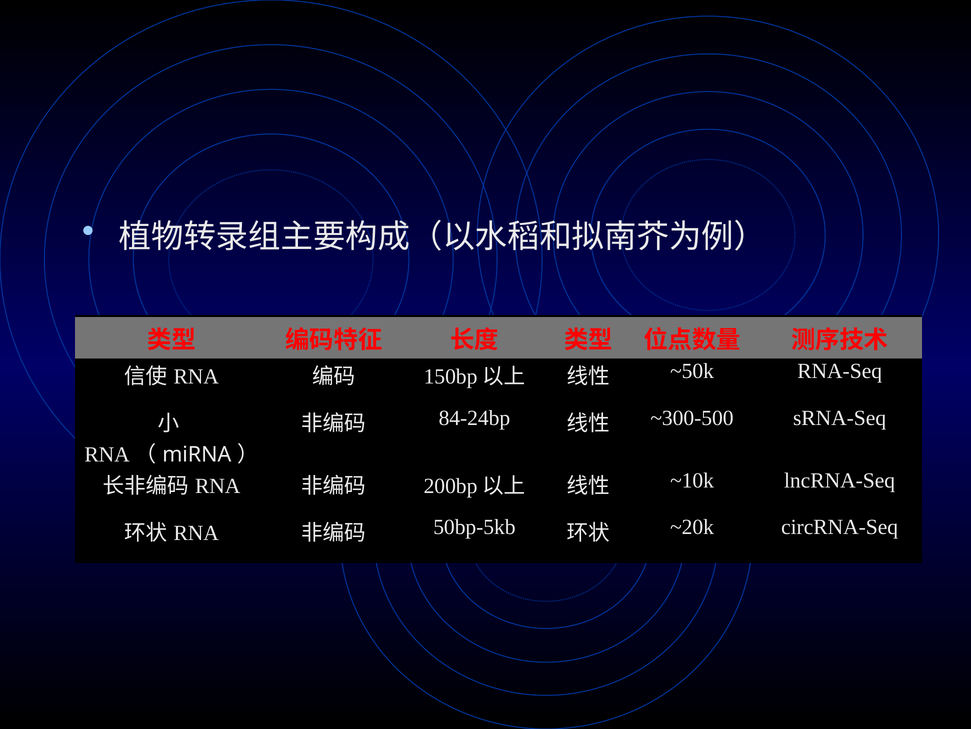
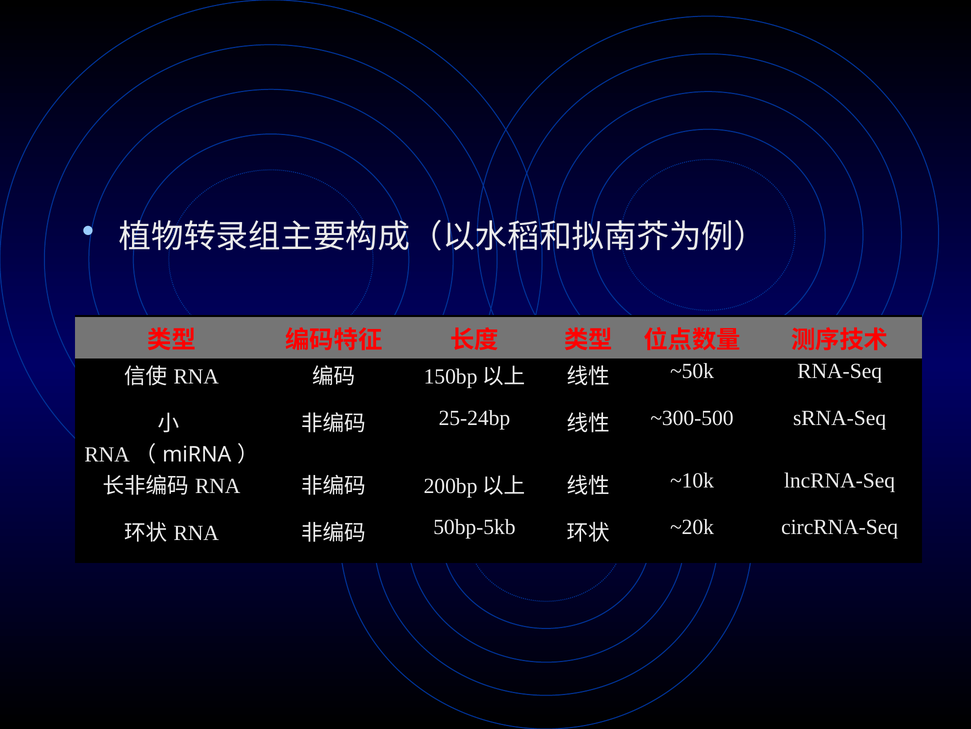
84-24bp: 84-24bp -> 25-24bp (474, 418)
